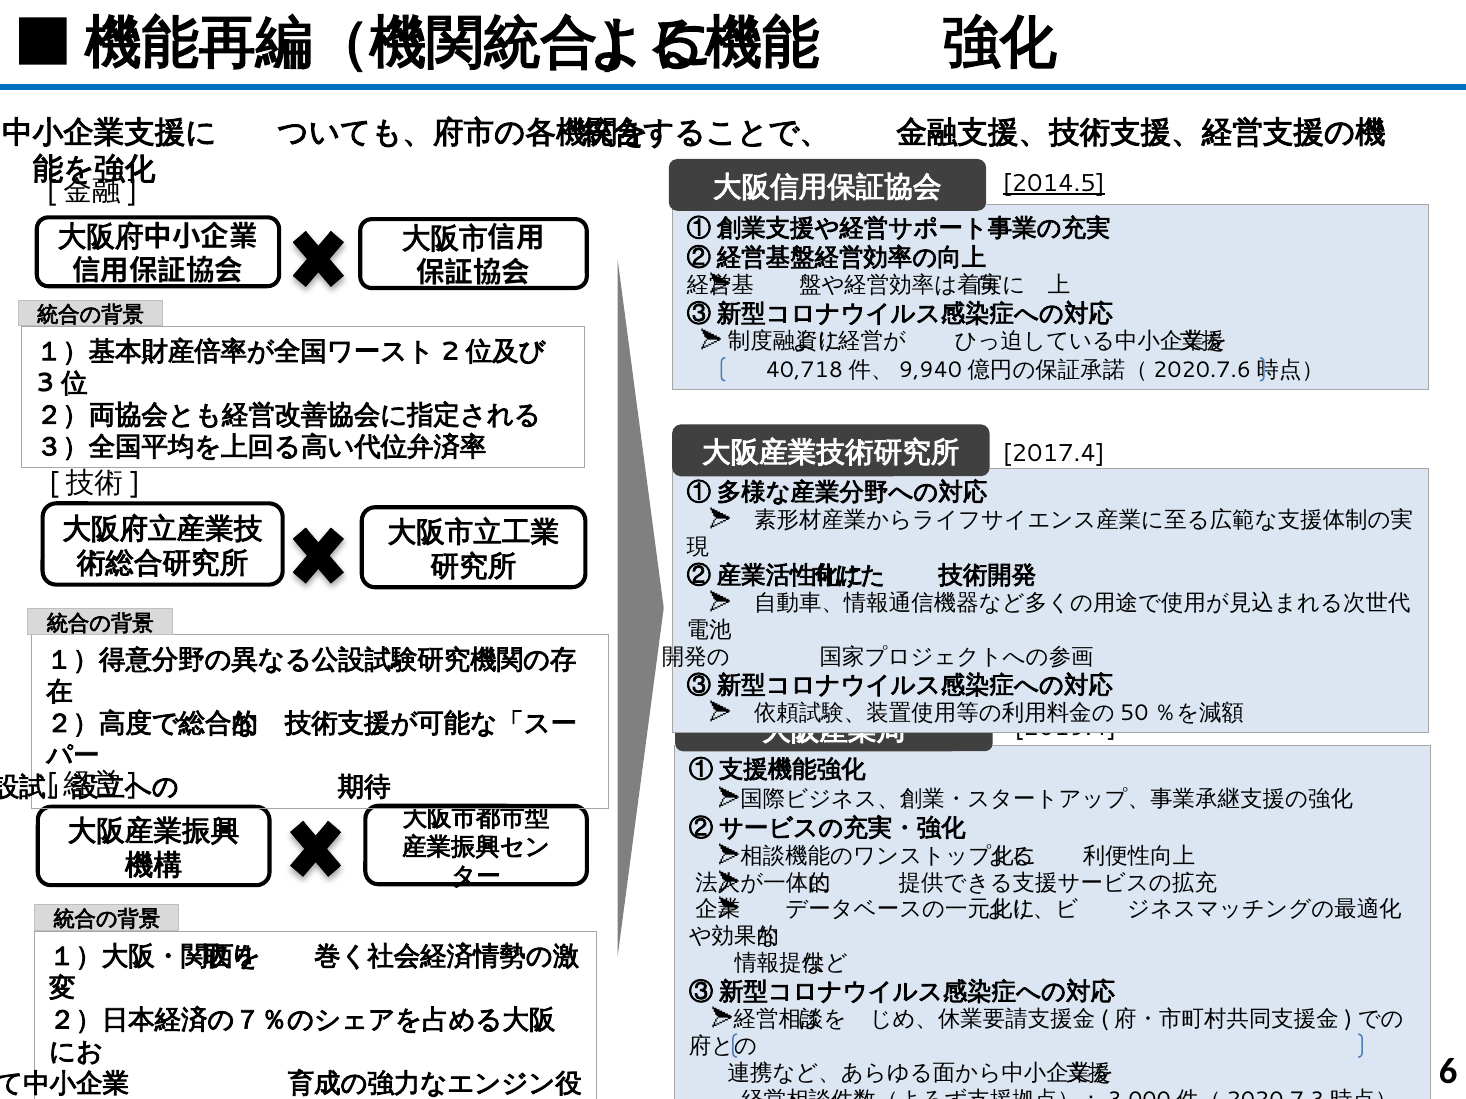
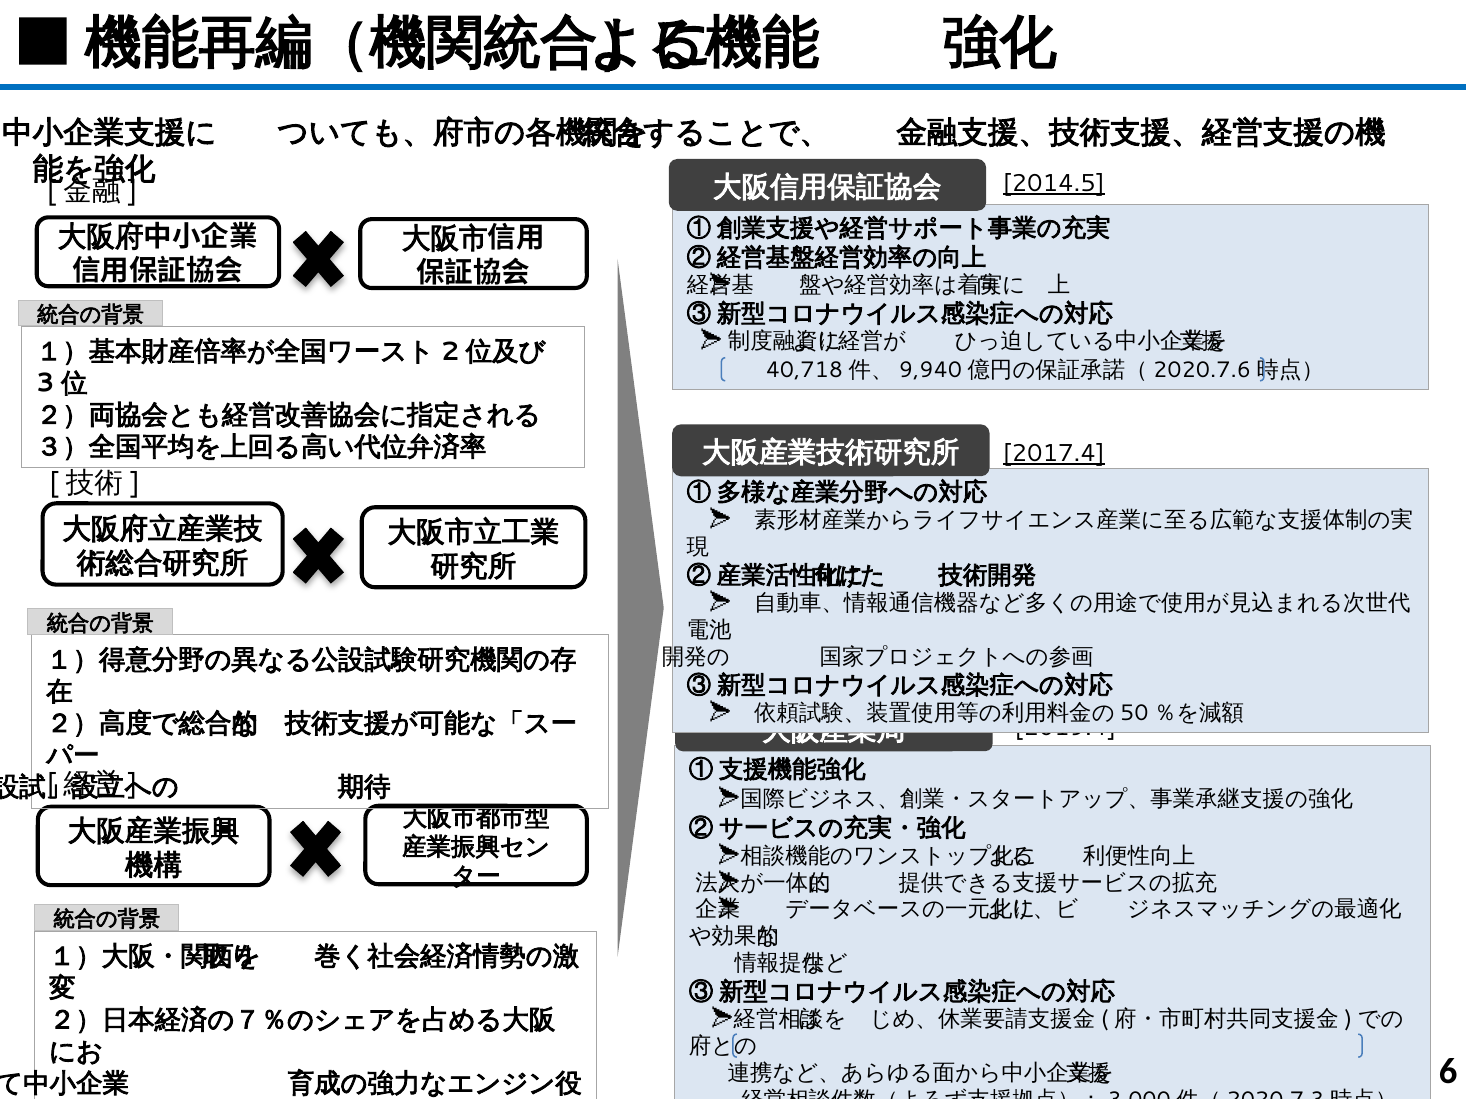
2017.4 underline: none -> present (1054, 454)
